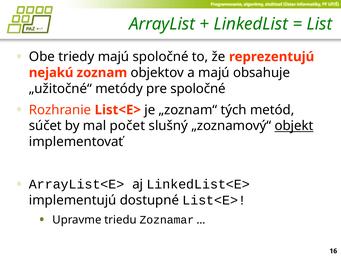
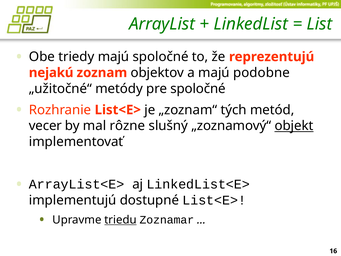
obsahuje: obsahuje -> podobne (262, 73)
súčet: súčet -> vecer (45, 126)
počet: počet -> rôzne (127, 126)
triedu underline: none -> present (120, 220)
